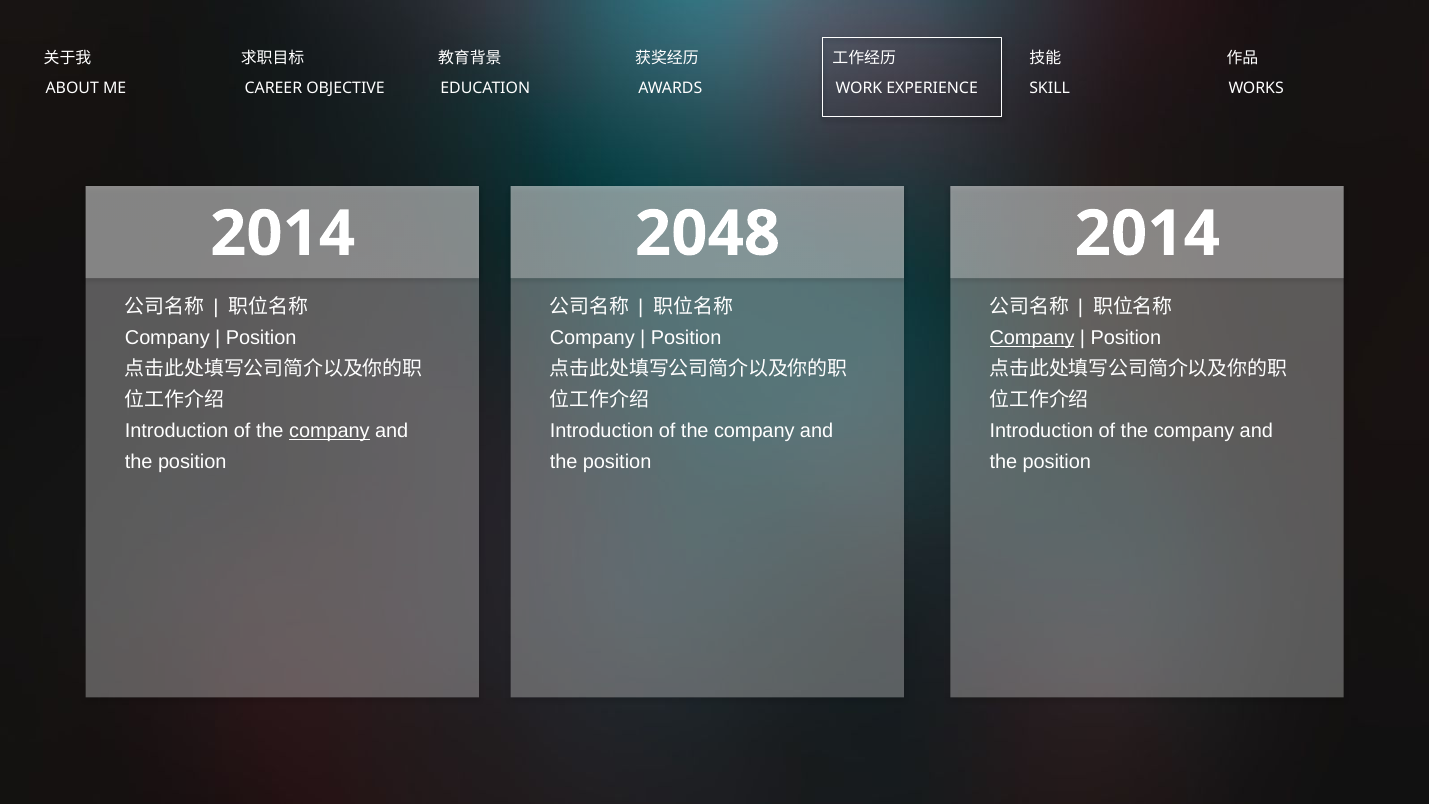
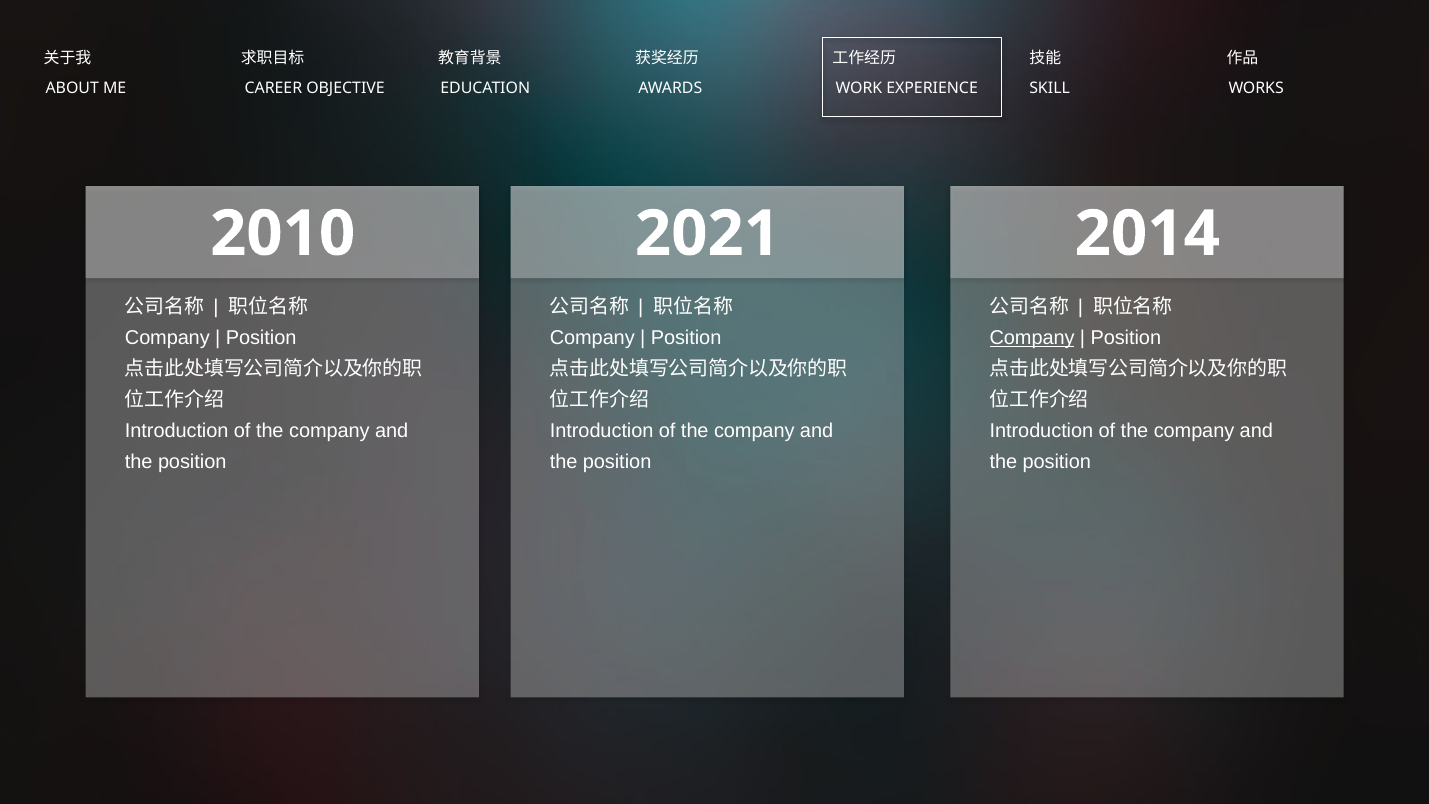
2014: 2014 -> 2010 (283, 234)
2048: 2048 -> 2021 (708, 234)
company underline: present -> none (329, 430)
